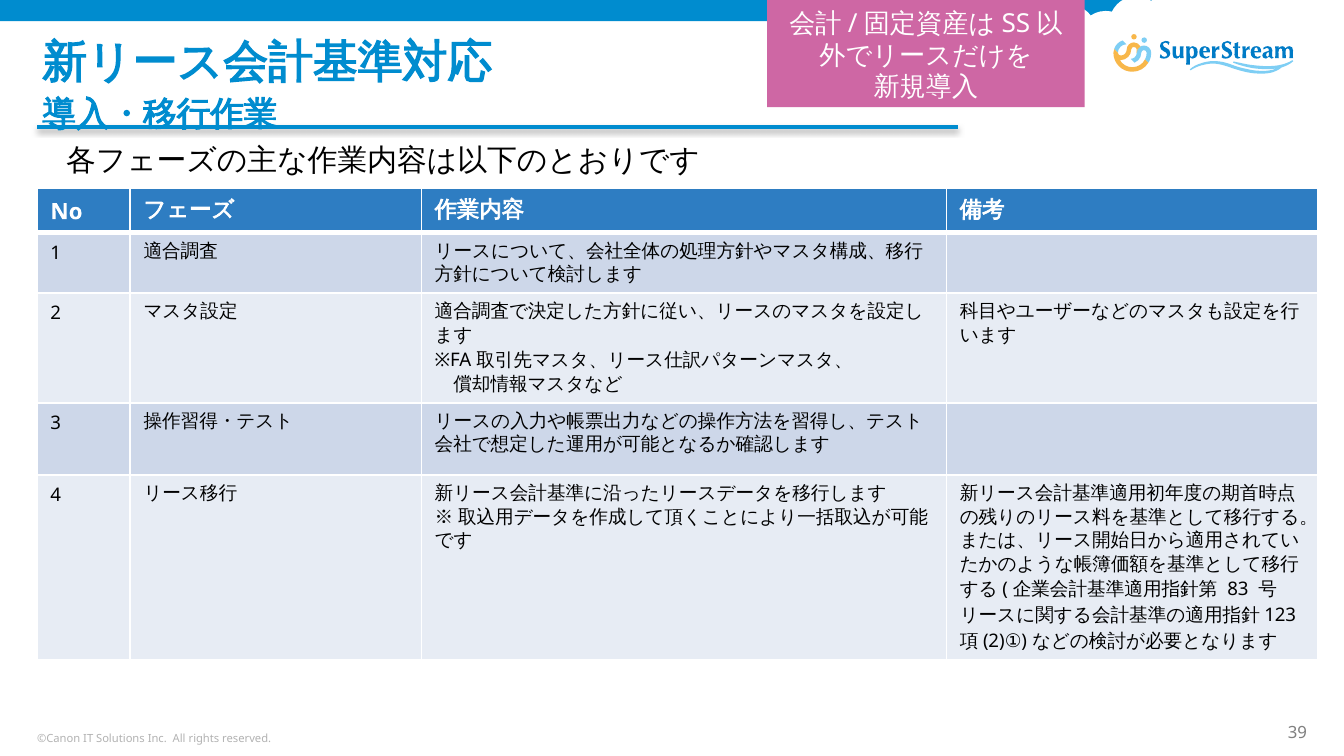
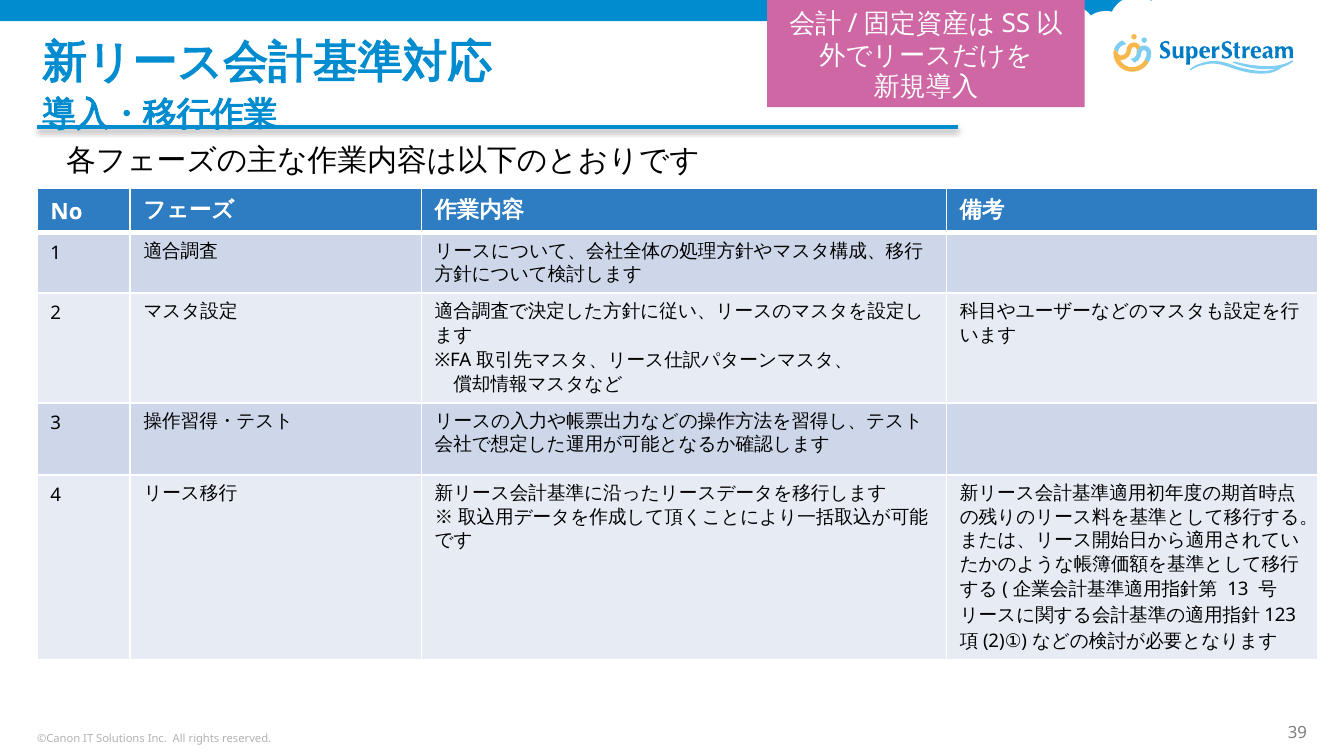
83: 83 -> 13 (1238, 590)
